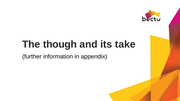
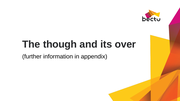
take: take -> over (125, 44)
